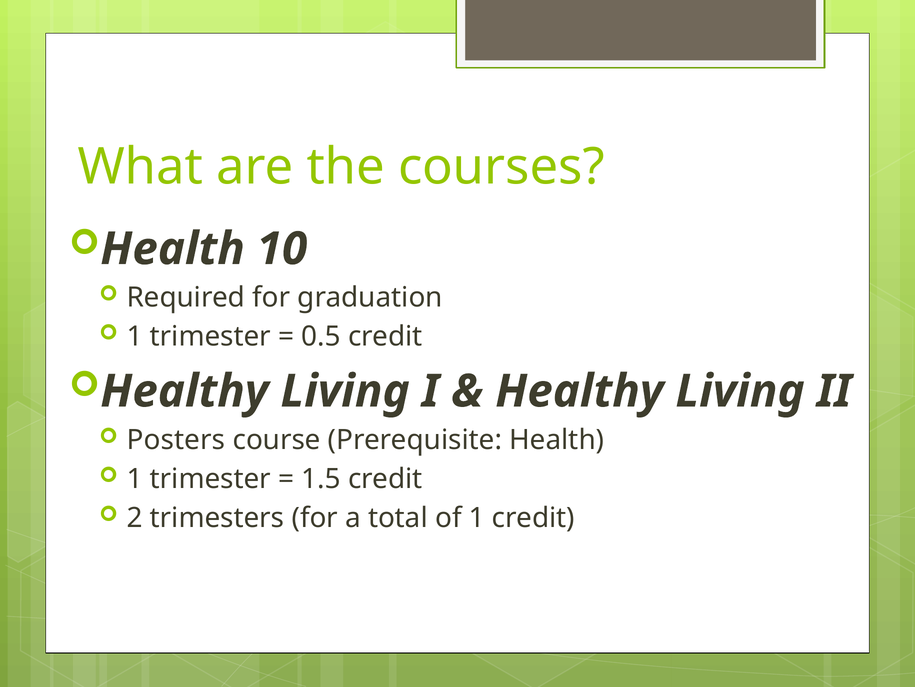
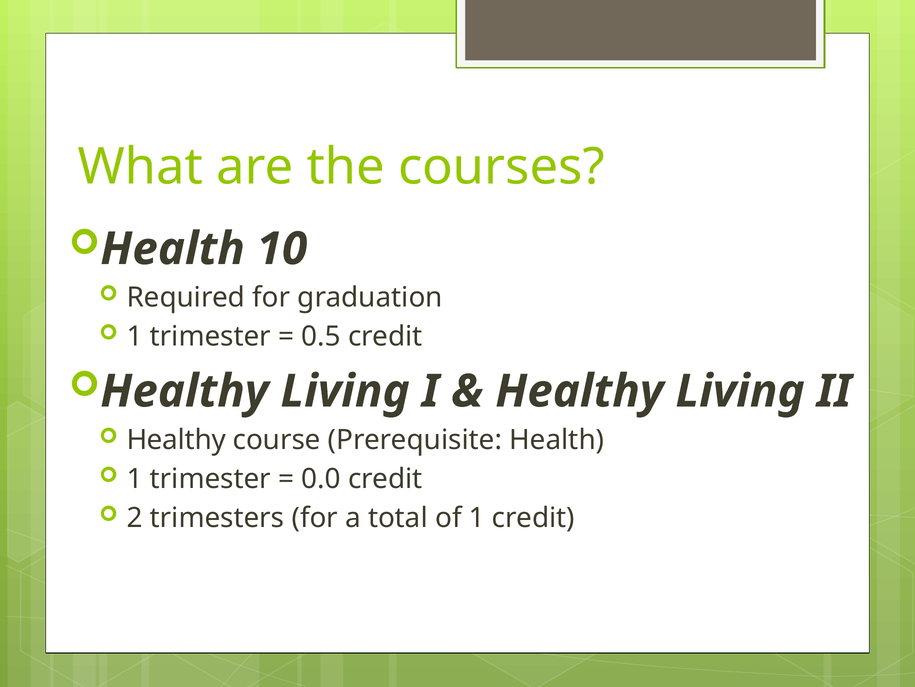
Posters: Posters -> Healthy (176, 439)
1.5: 1.5 -> 0.0 (321, 479)
